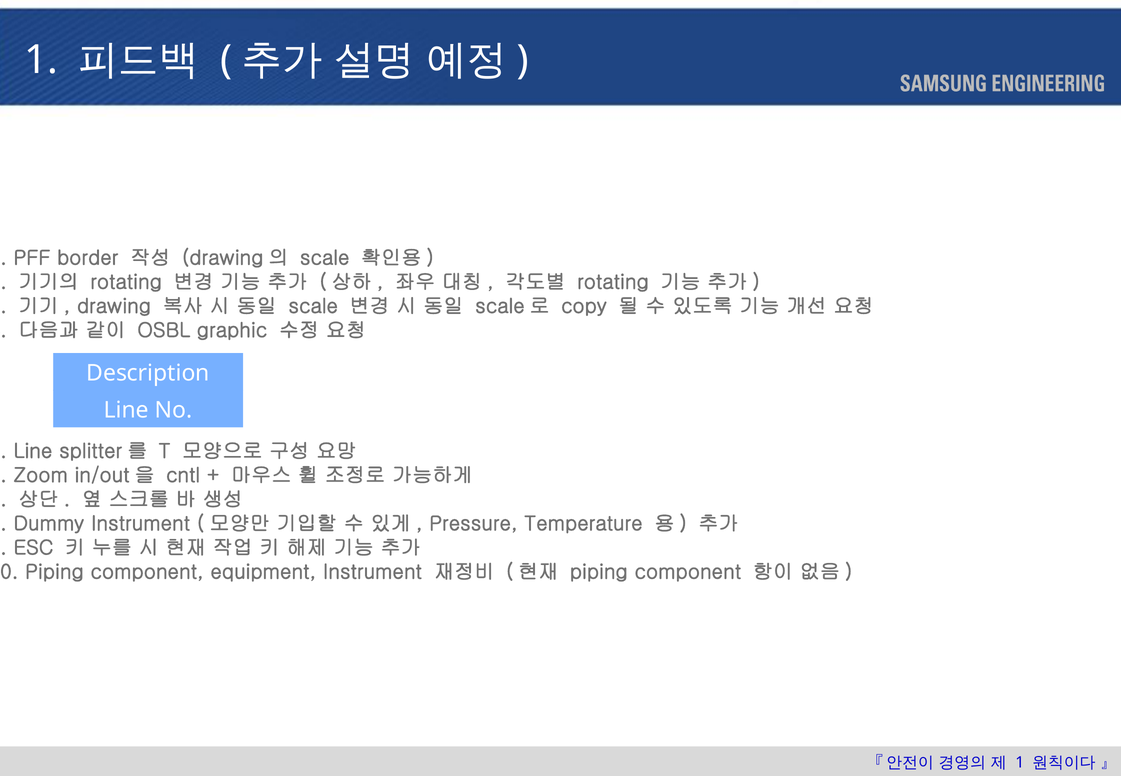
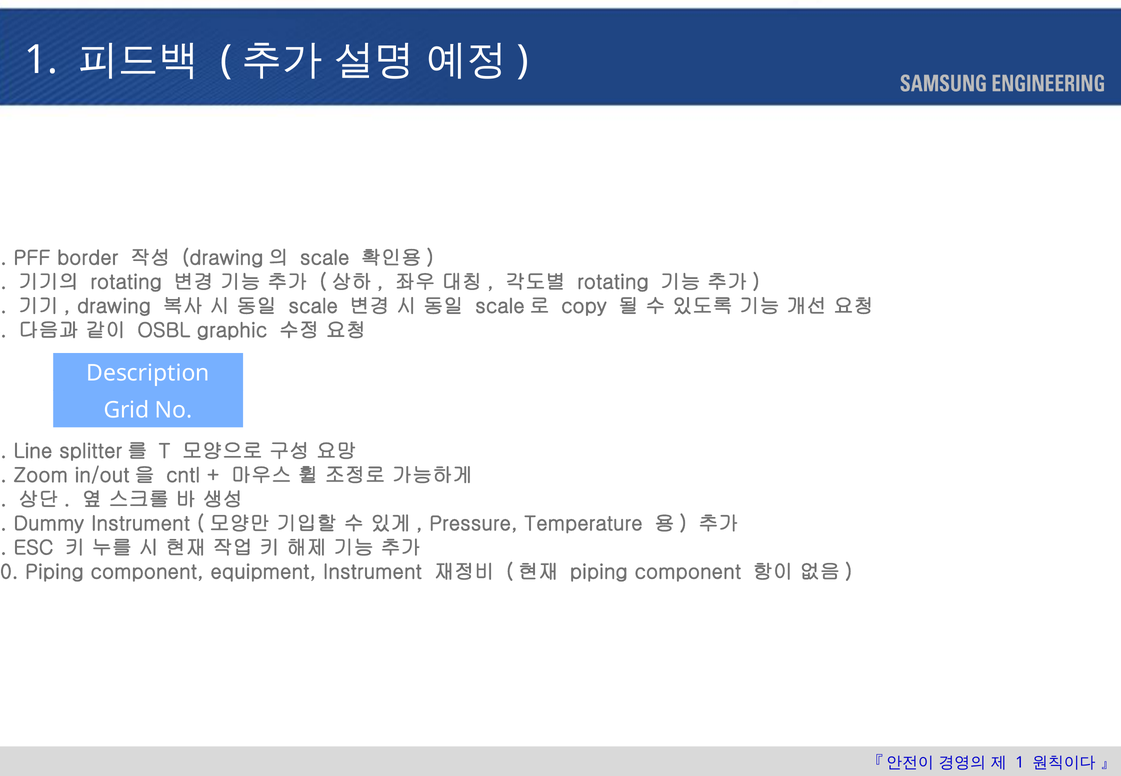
Line: Line -> Grid (126, 410)
